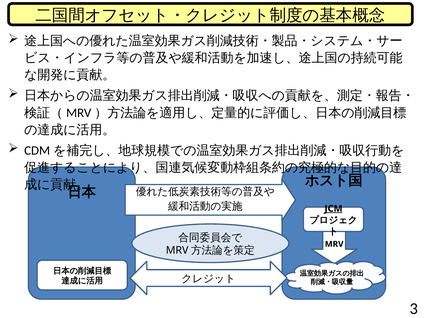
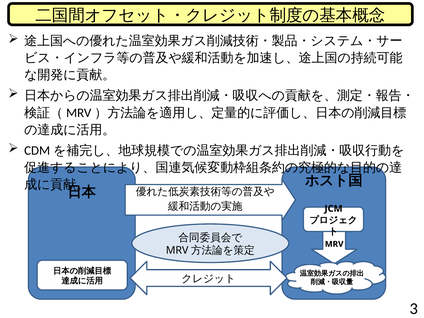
JCM underline: present -> none (333, 209)
